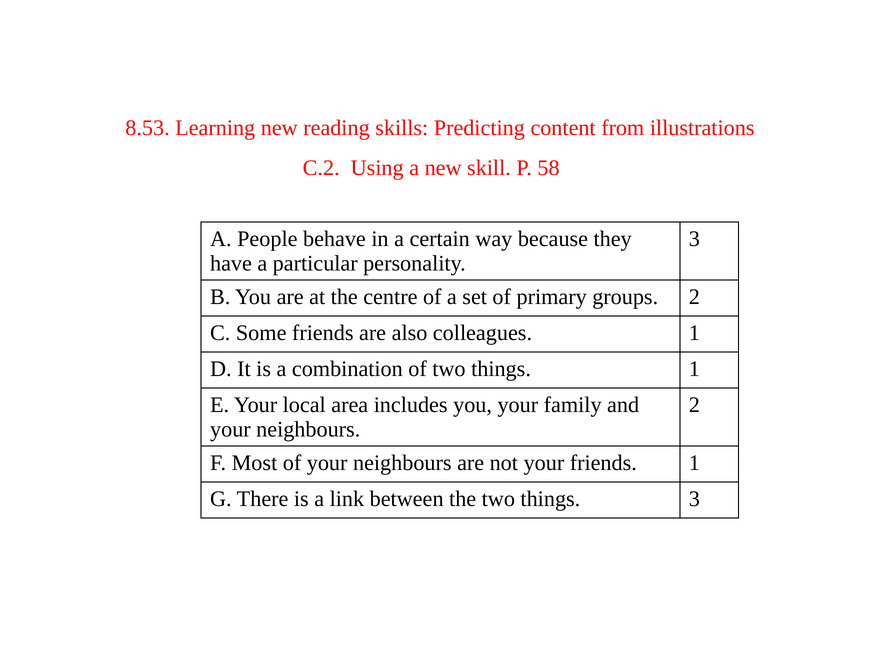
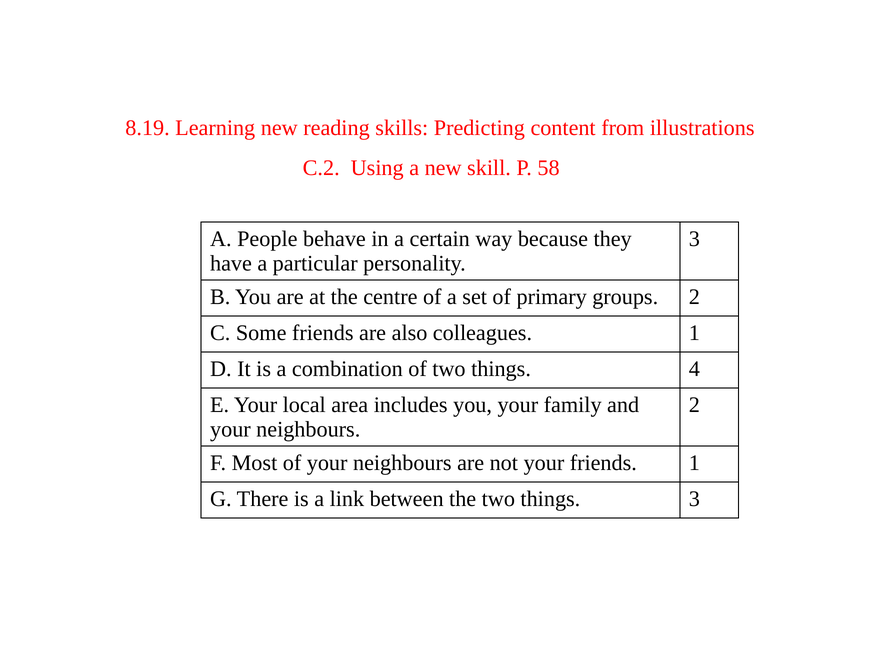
8.53: 8.53 -> 8.19 (148, 128)
things 1: 1 -> 4 (694, 369)
